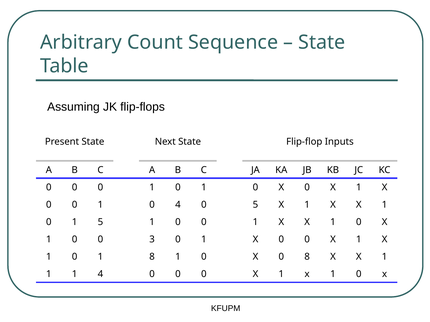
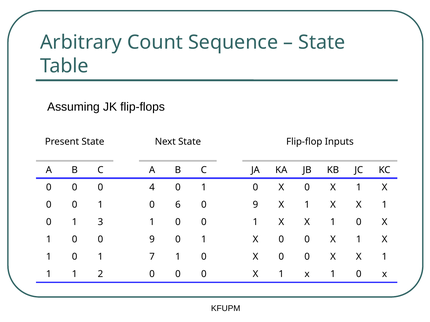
0 0 0 1: 1 -> 4 (152, 188)
0 4: 4 -> 6 (178, 205)
5: 5 -> 9 (255, 205)
1 5: 5 -> 3 (100, 222)
0 0 3: 3 -> 9 (152, 240)
1 8: 8 -> 7 (152, 257)
0 X 0 8: 8 -> 0 (307, 257)
1 4: 4 -> 2 (100, 275)
